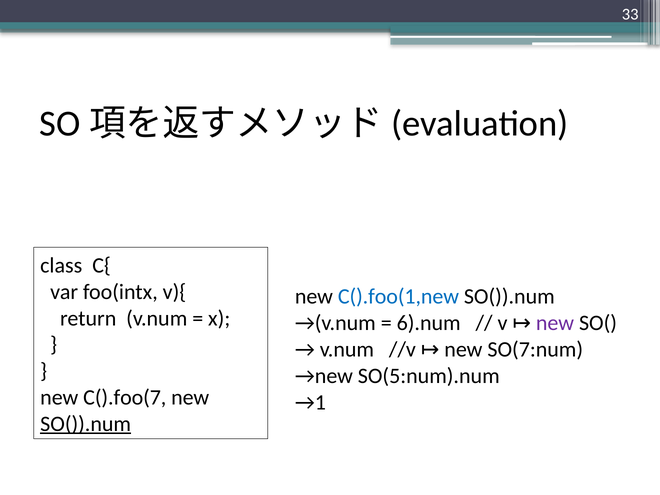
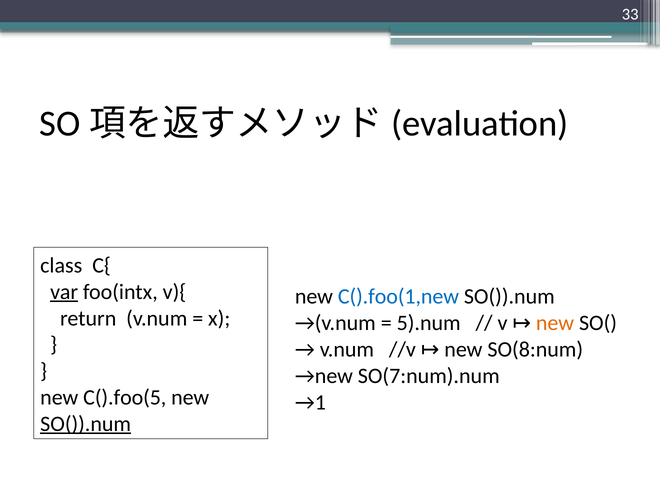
var underline: none -> present (64, 292)
6).num: 6).num -> 5).num (429, 323)
new colour: purple -> orange (555, 323)
SO(7:num: SO(7:num -> SO(8:num (535, 349)
SO(5:num).num: SO(5:num).num -> SO(7:num).num (429, 376)
C().foo(7: C().foo(7 -> C().foo(5 (125, 397)
